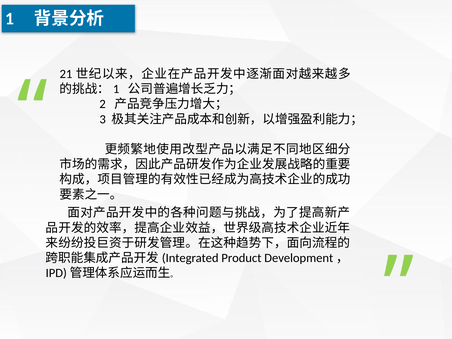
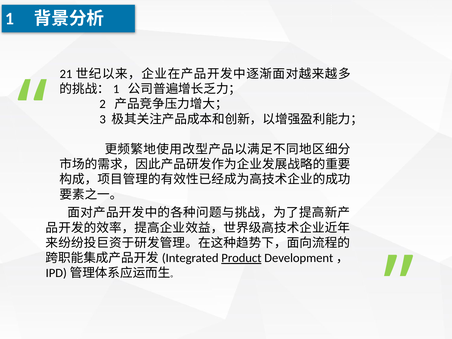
Product underline: none -> present (241, 258)
